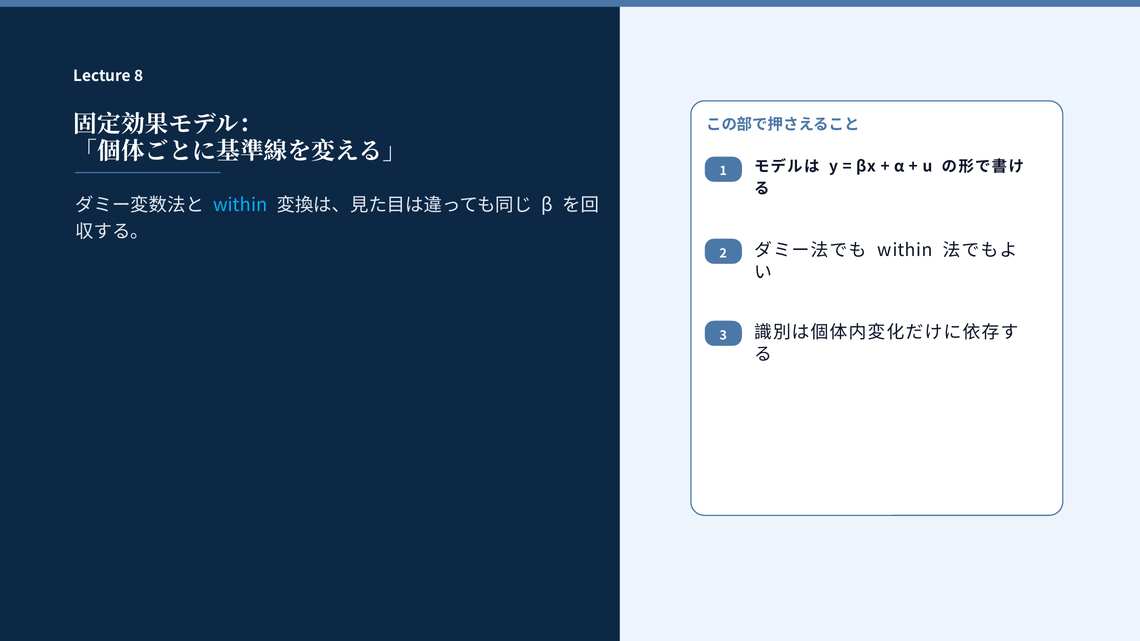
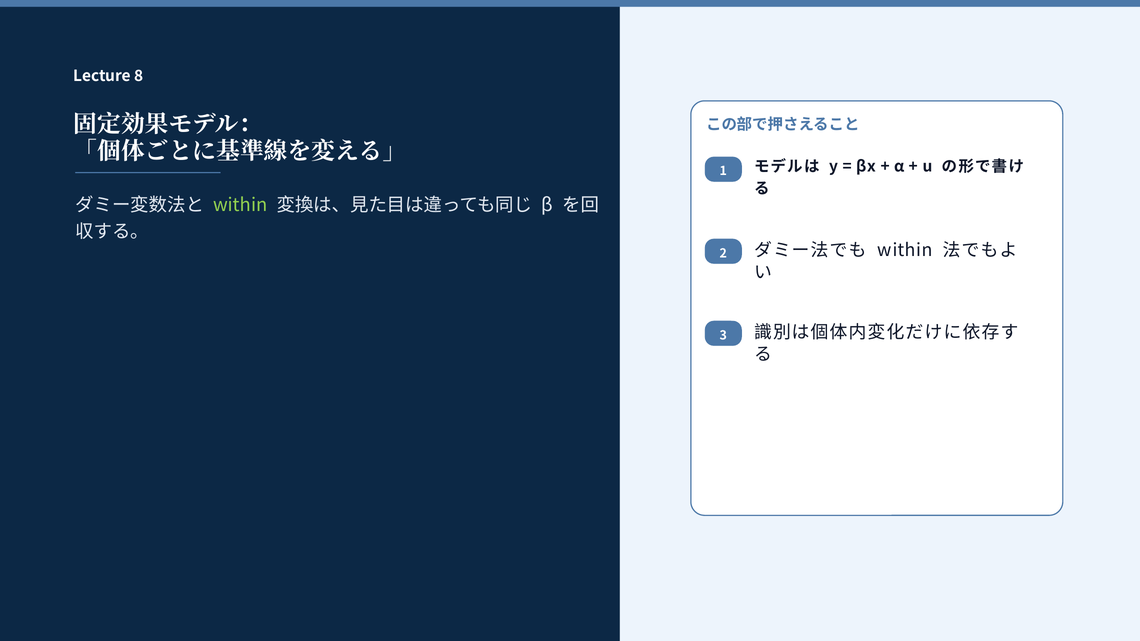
within colour: light blue -> light green (240, 205)
